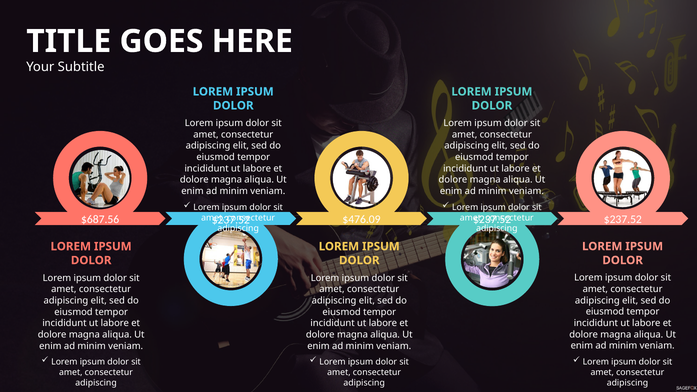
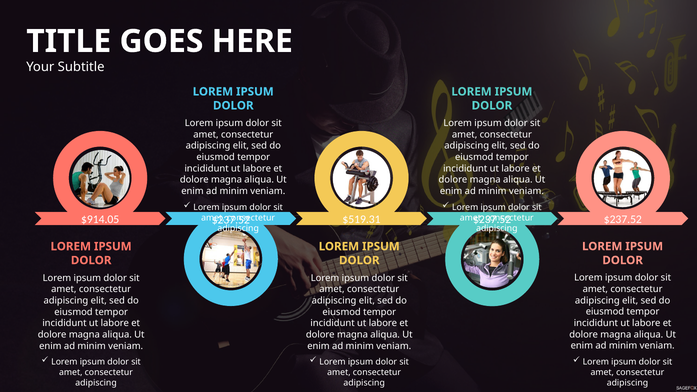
$687.56: $687.56 -> $914.05 (100, 220)
$476.09: $476.09 -> $519.31 (361, 219)
